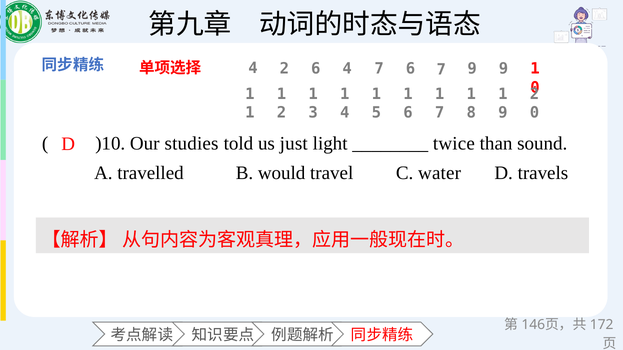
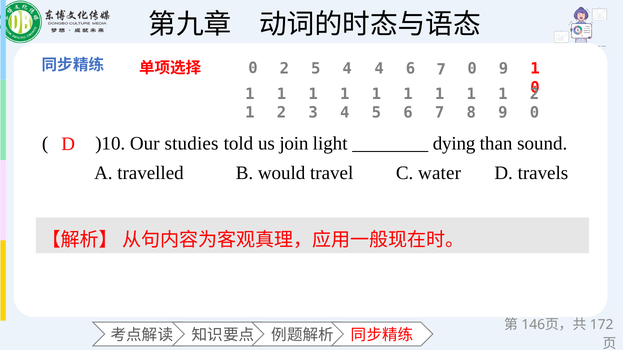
4: 4 -> 0 (253, 68)
2 6: 6 -> 5 (316, 69)
4 7: 7 -> 4 (379, 69)
7 9: 9 -> 0 (472, 69)
just: just -> join (294, 144)
twice: twice -> dying (454, 144)
